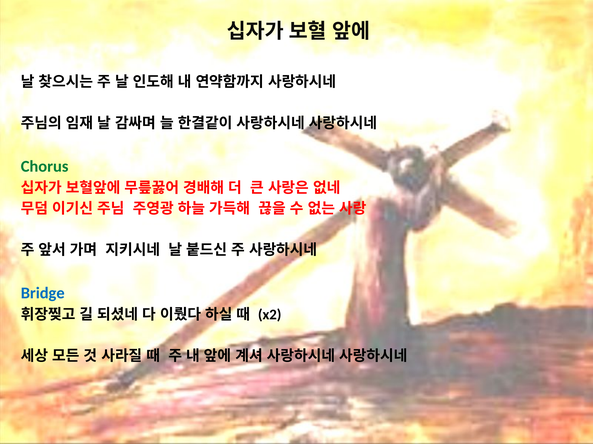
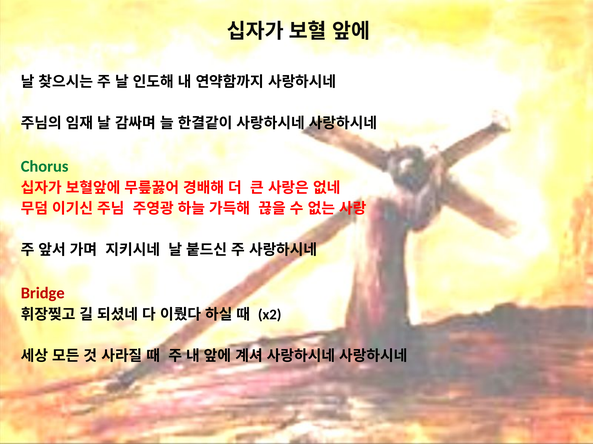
Bridge colour: blue -> red (43, 293)
